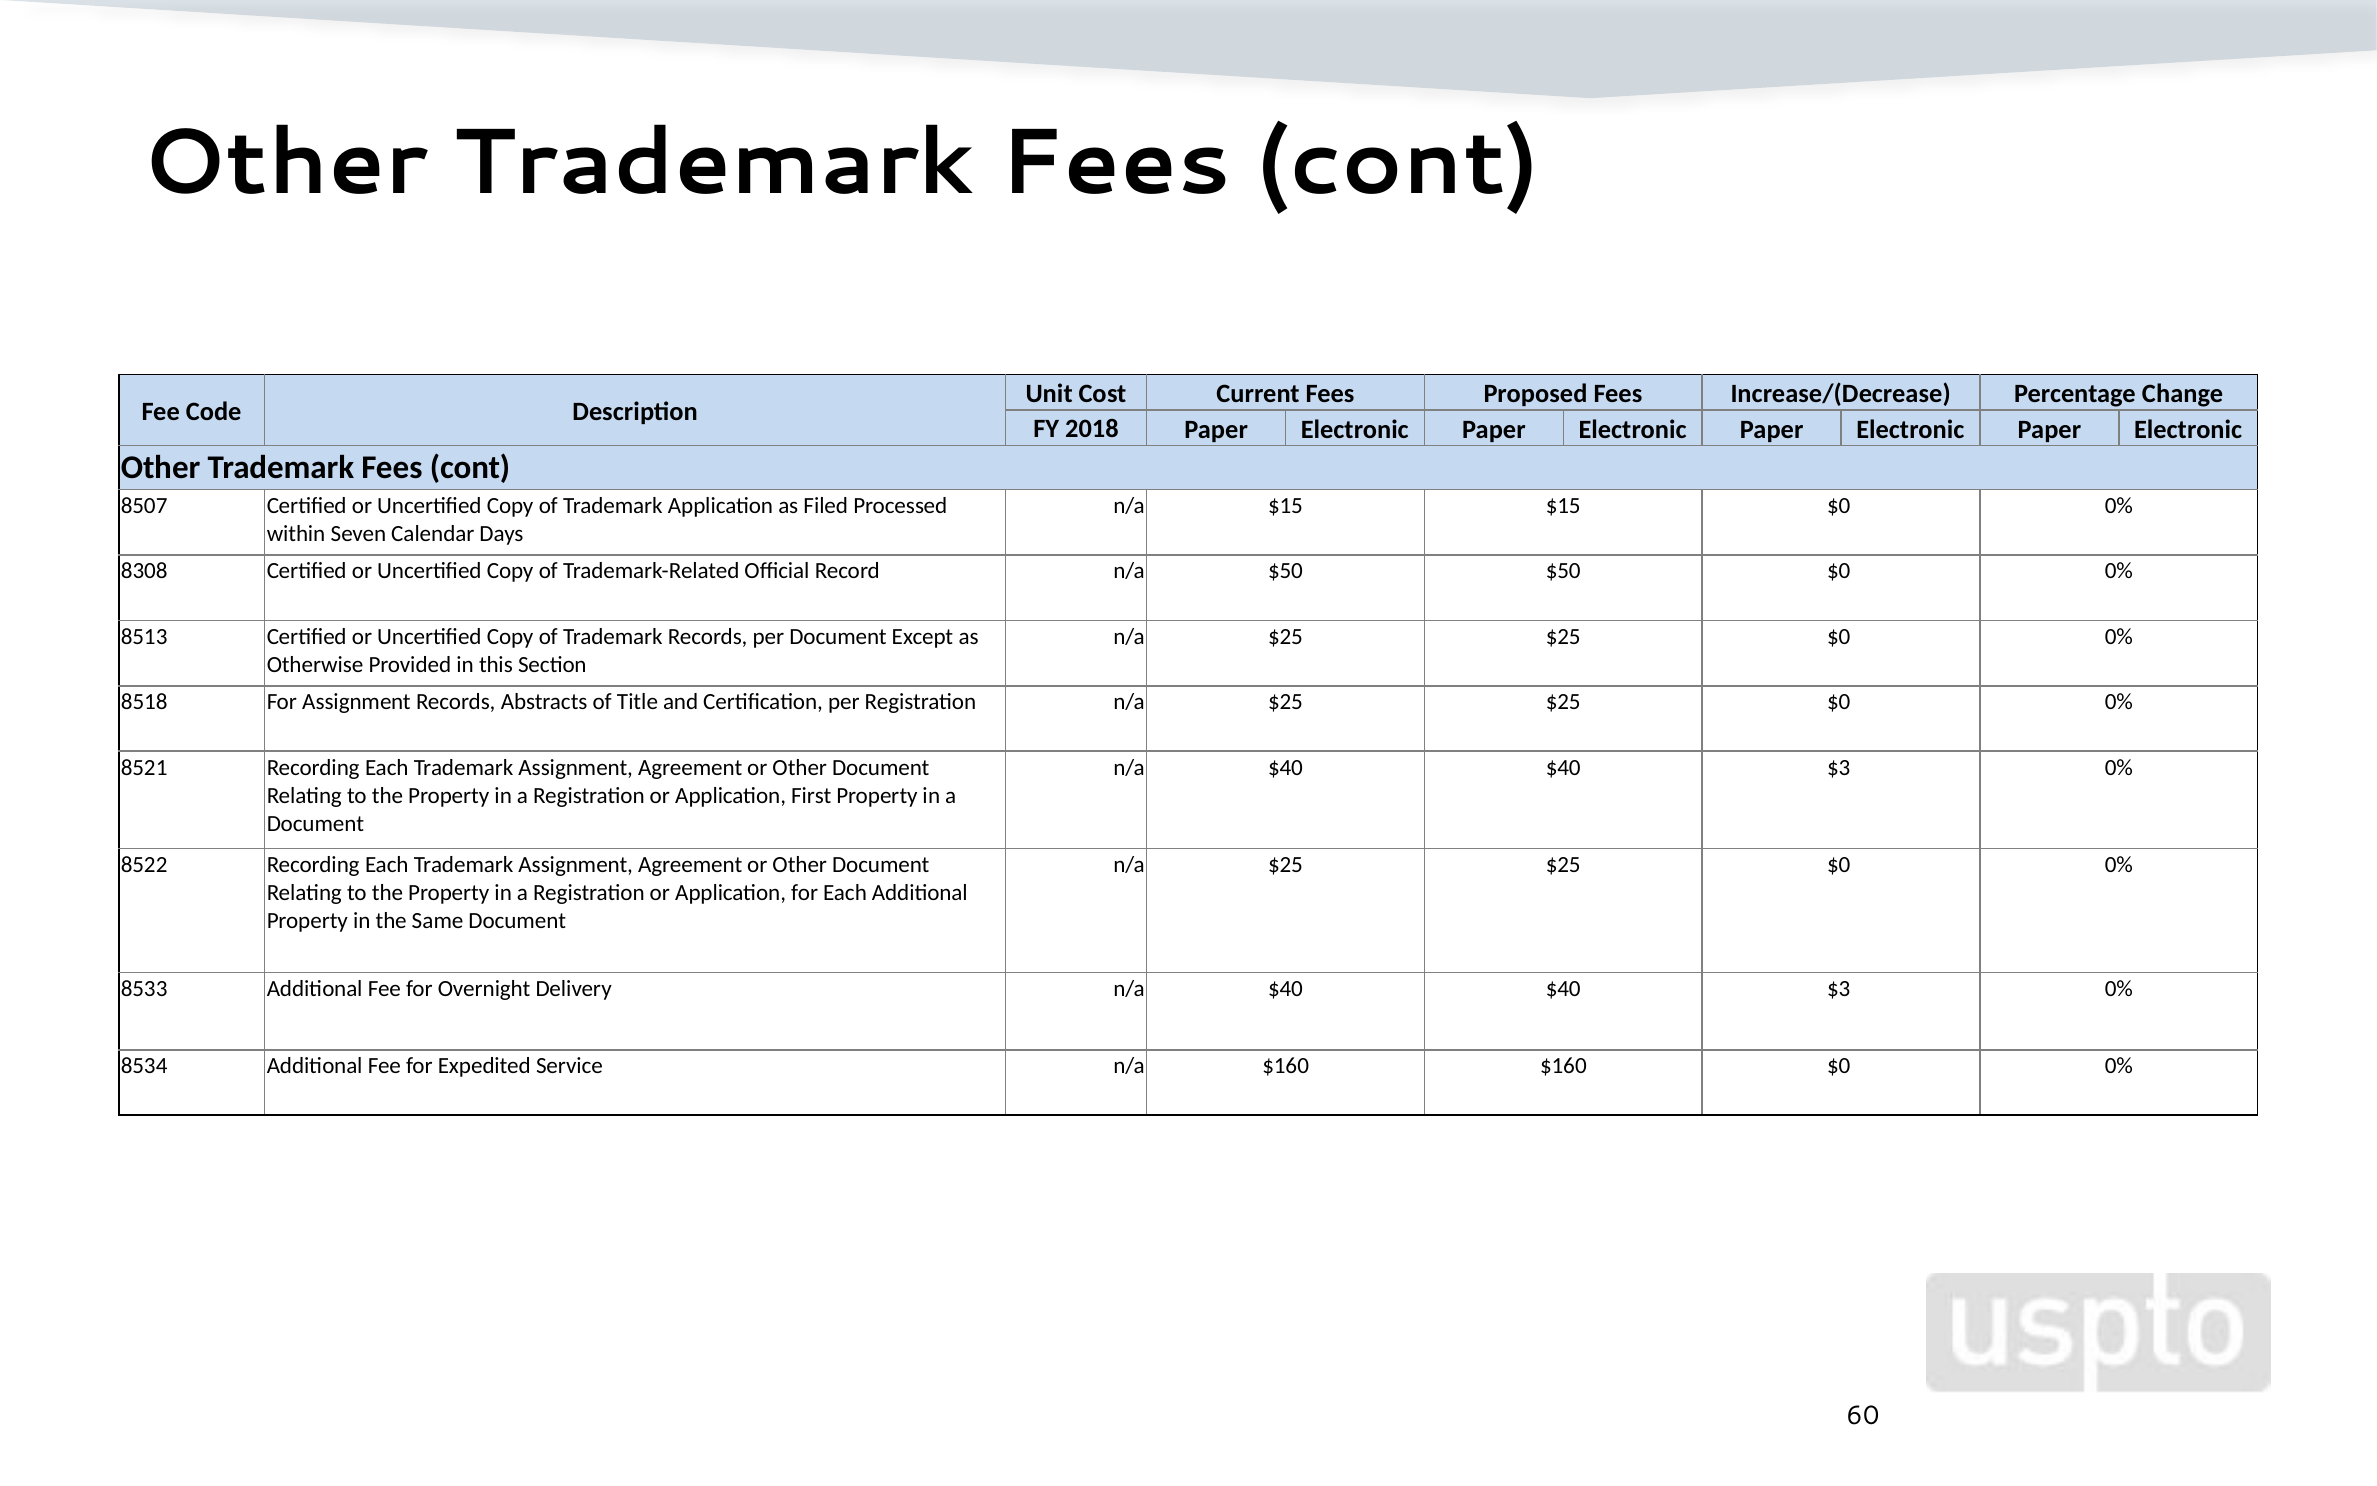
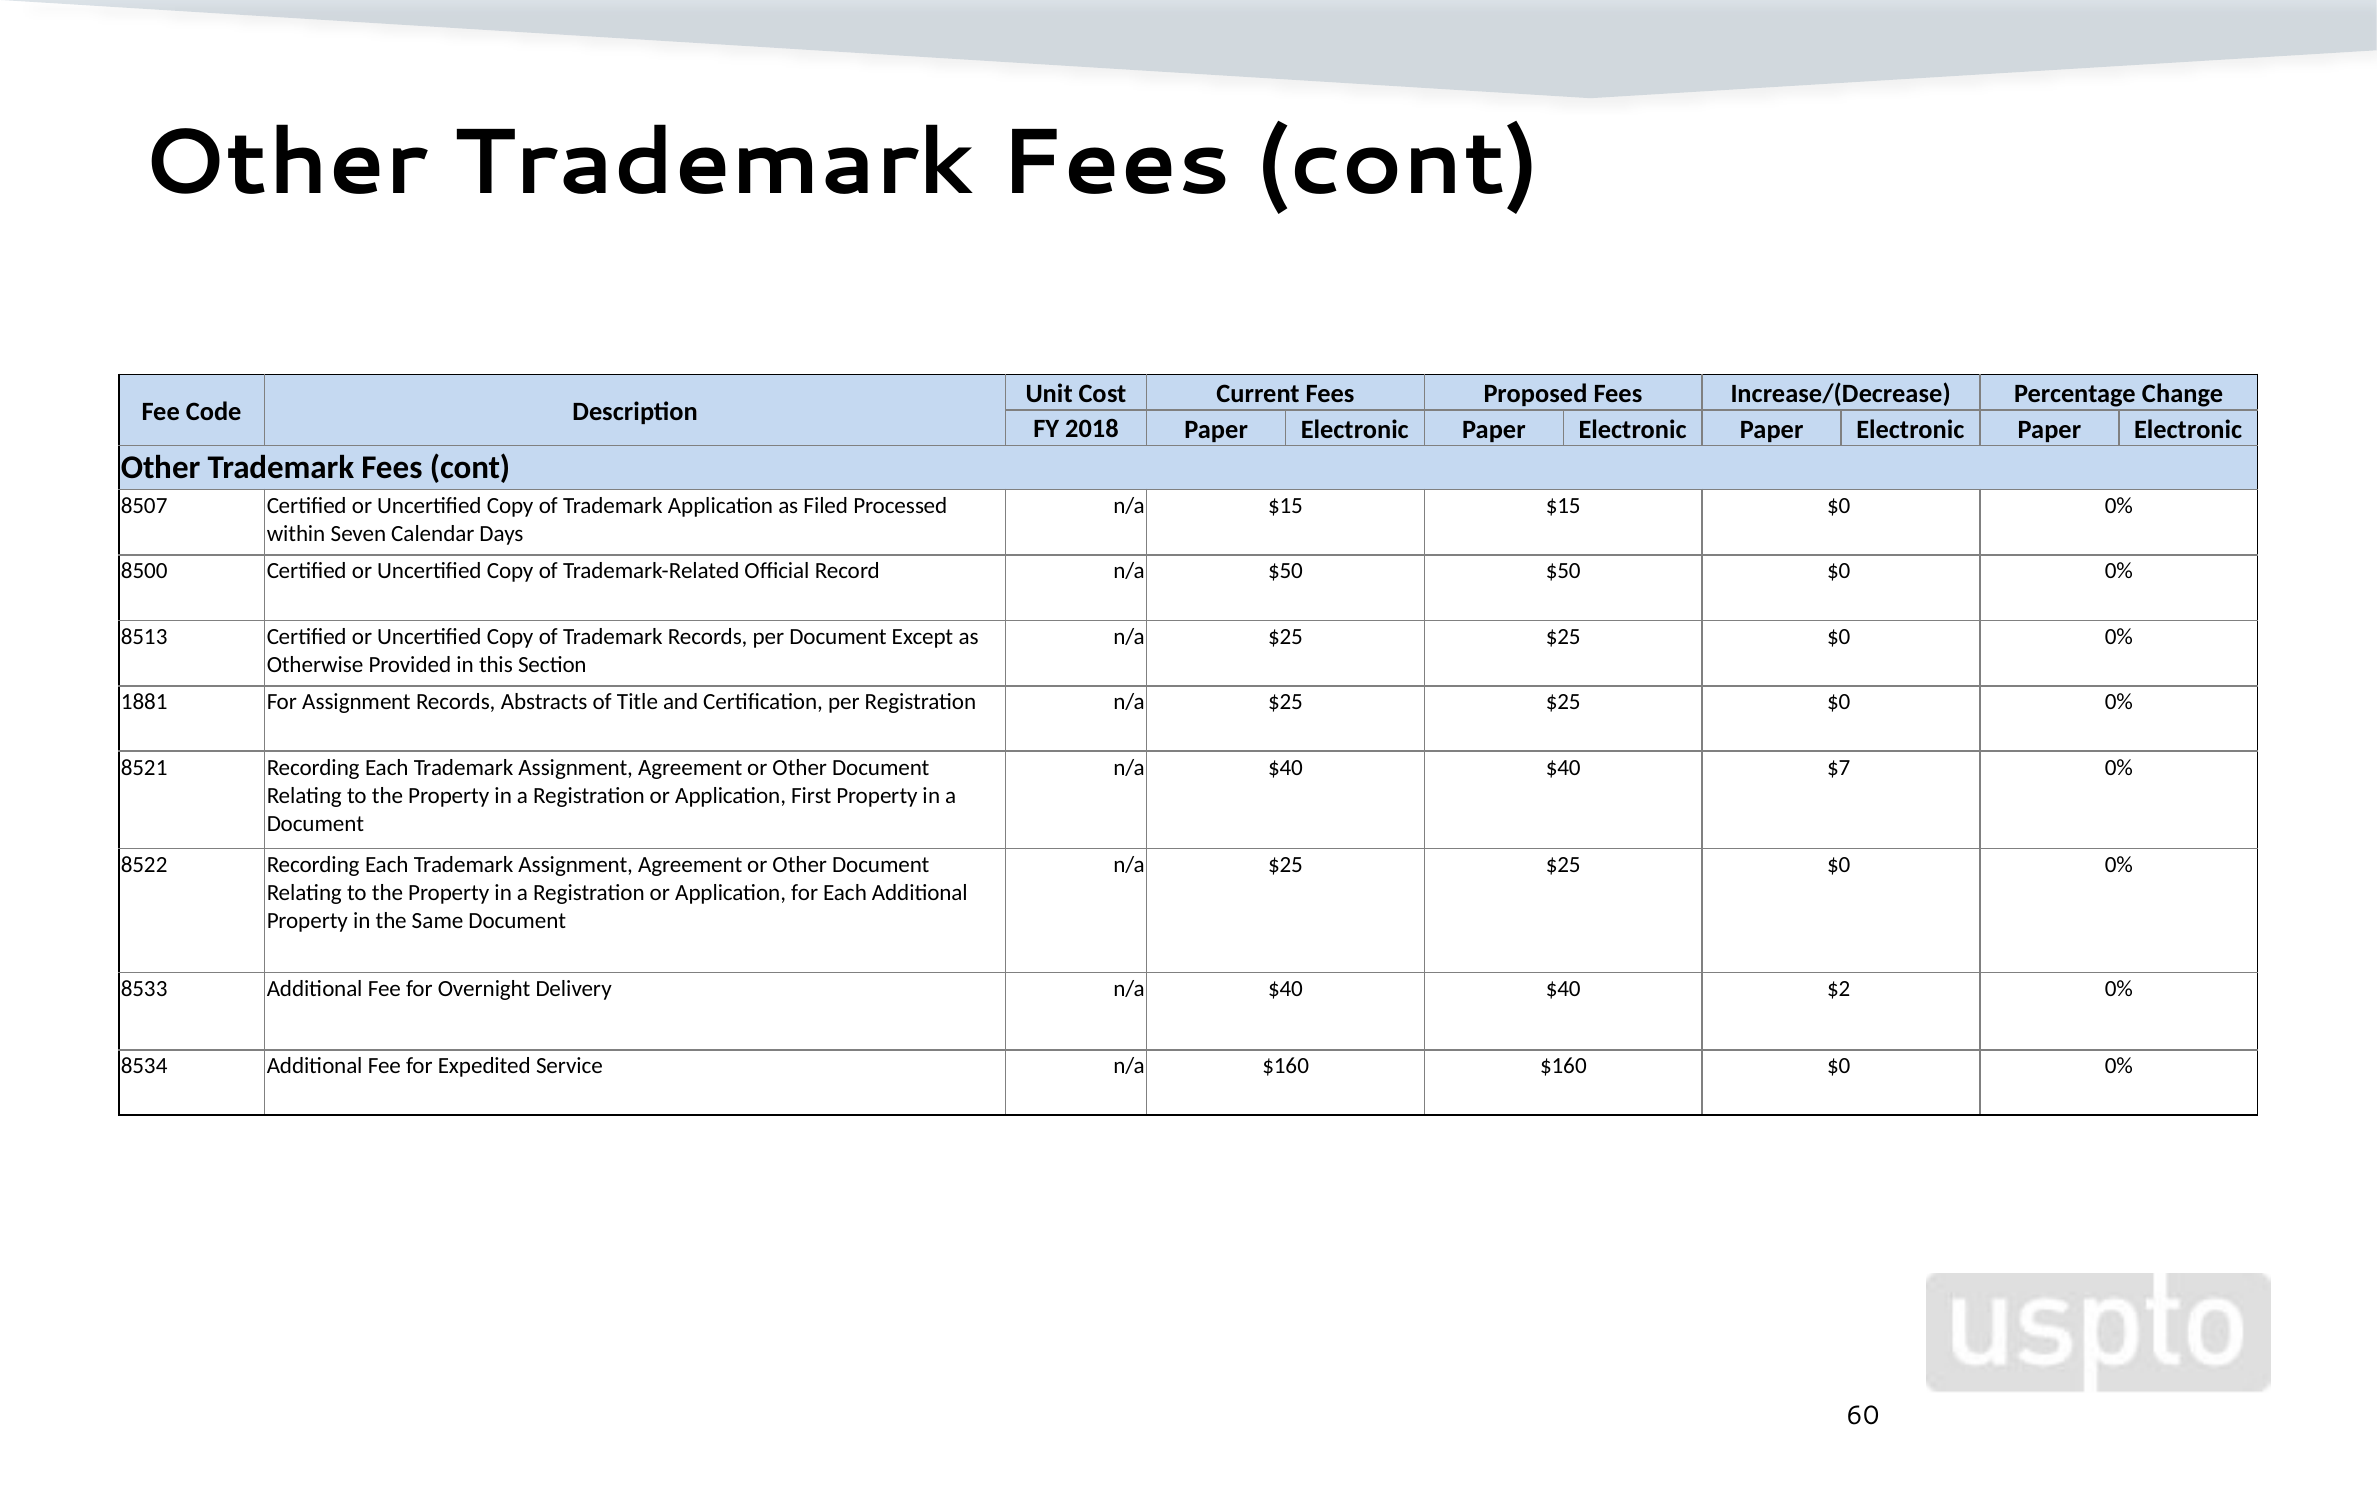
8308: 8308 -> 8500 (144, 571)
8518: 8518 -> 1881 (144, 702)
$3: $3 -> $7 (1839, 767)
$3: $3 -> $2 (1839, 989)
